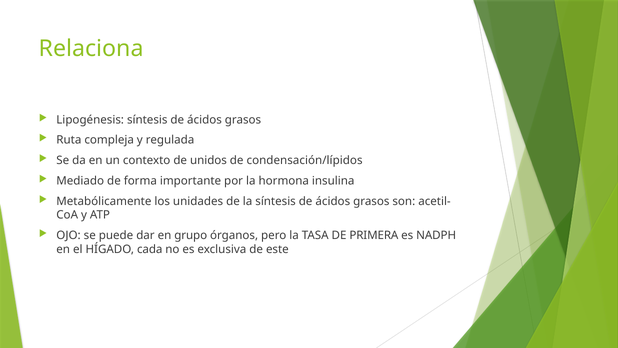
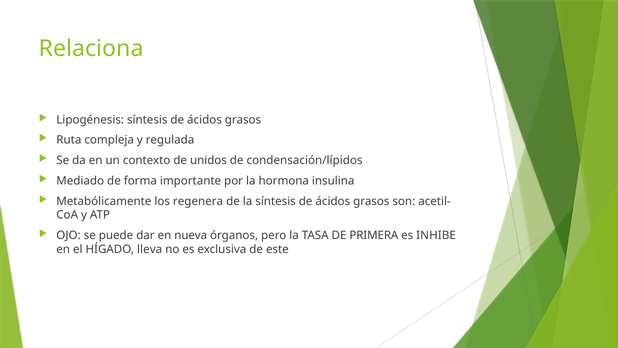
unidades: unidades -> regenera (198, 201)
grupo: grupo -> nueva (191, 235)
NADPH: NADPH -> INHIBE (436, 235)
cada: cada -> lleva (150, 249)
